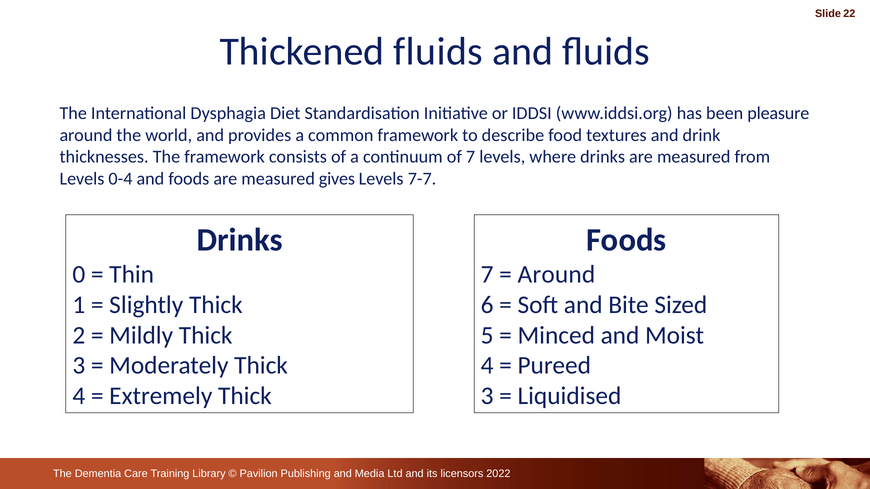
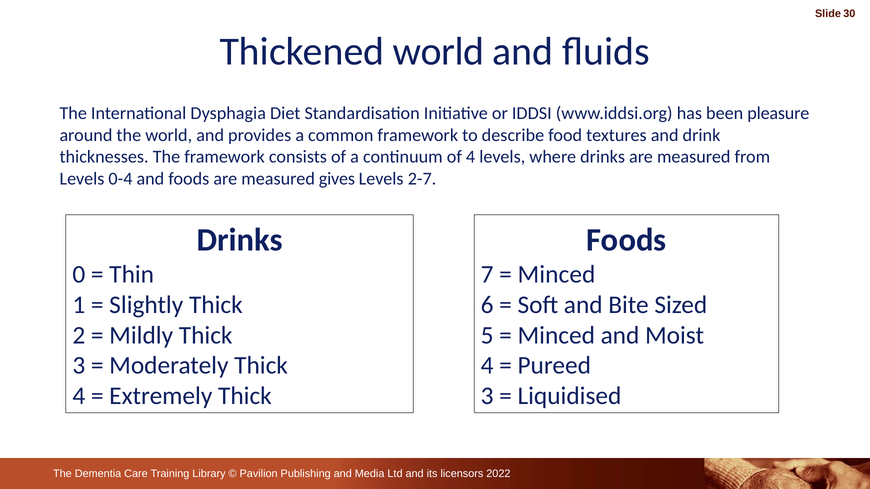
22: 22 -> 30 (849, 14)
Thickened fluids: fluids -> world (438, 51)
of 7: 7 -> 4 (471, 157)
7-7: 7-7 -> 2-7 (422, 179)
Around: Around -> Minced (556, 274)
